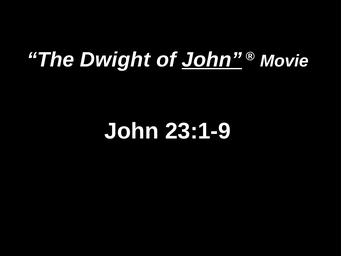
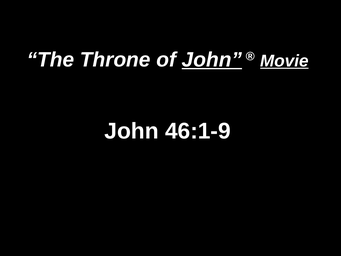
Dwight: Dwight -> Throne (115, 60)
Movie underline: none -> present (284, 61)
23:1-9: 23:1-9 -> 46:1-9 (198, 131)
